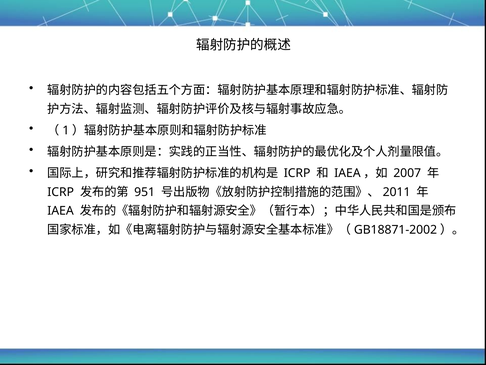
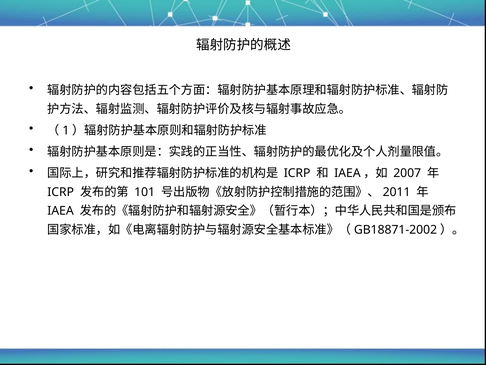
951: 951 -> 101 (145, 192)
